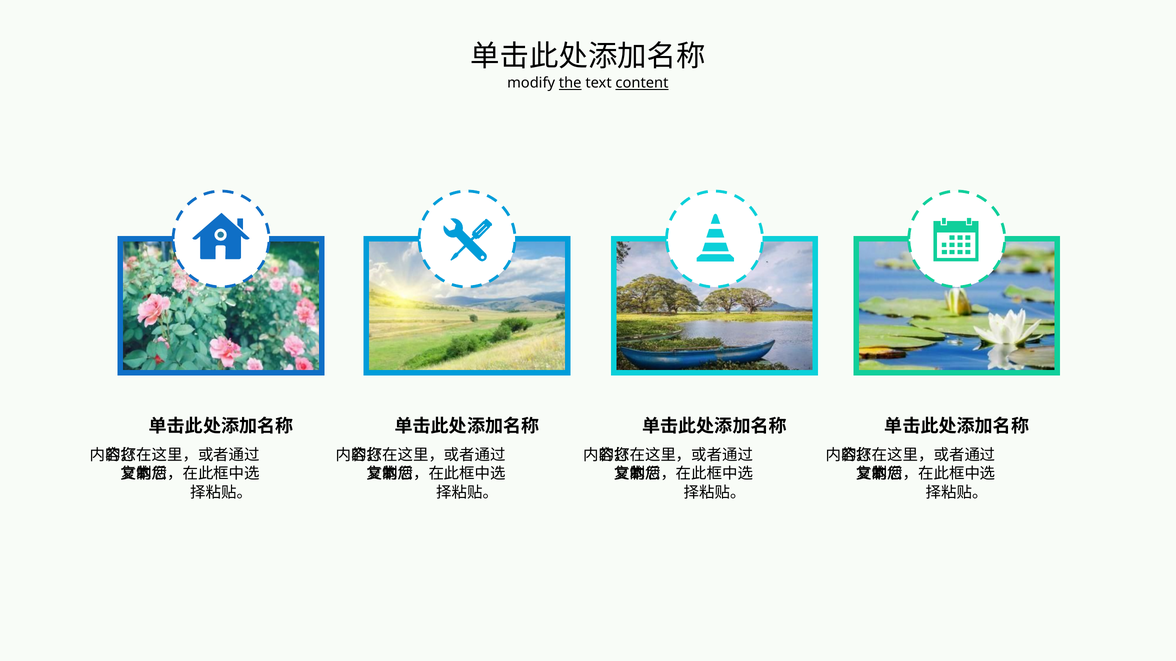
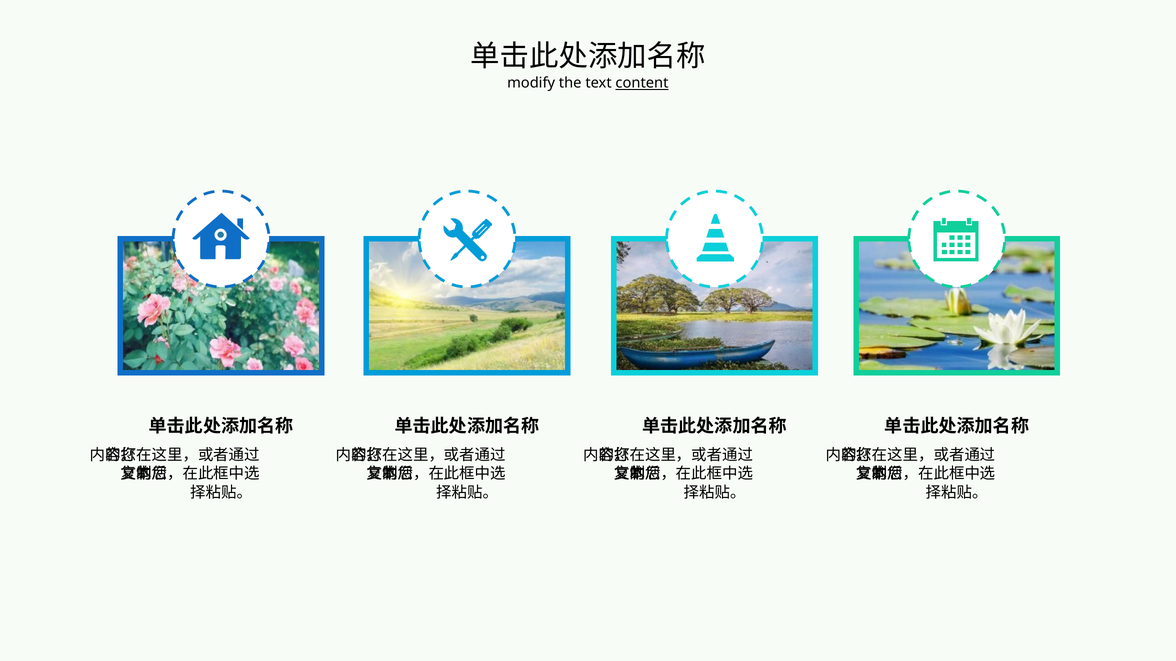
the underline: present -> none (570, 83)
